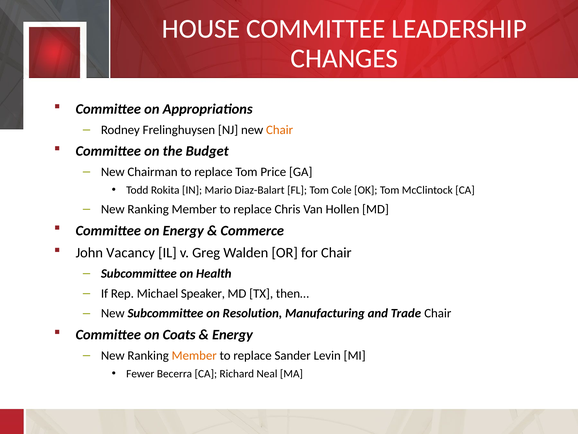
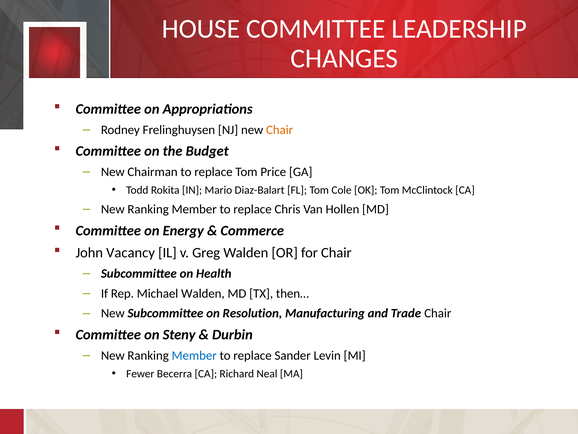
Michael Speaker: Speaker -> Walden (203, 293)
Coats: Coats -> Steny (179, 334)
Energy: Energy -> Durbin (232, 334)
Member colour: orange -> blue (194, 355)
